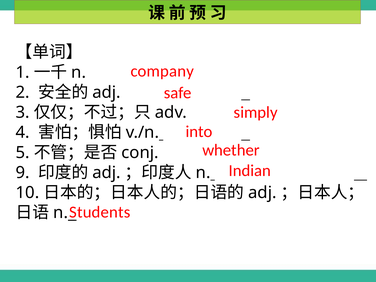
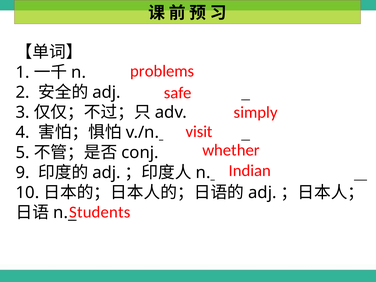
company: company -> problems (162, 71)
into: into -> visit (199, 132)
